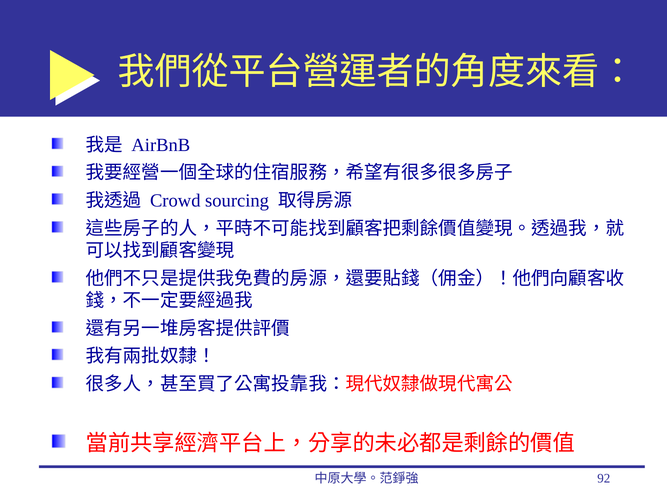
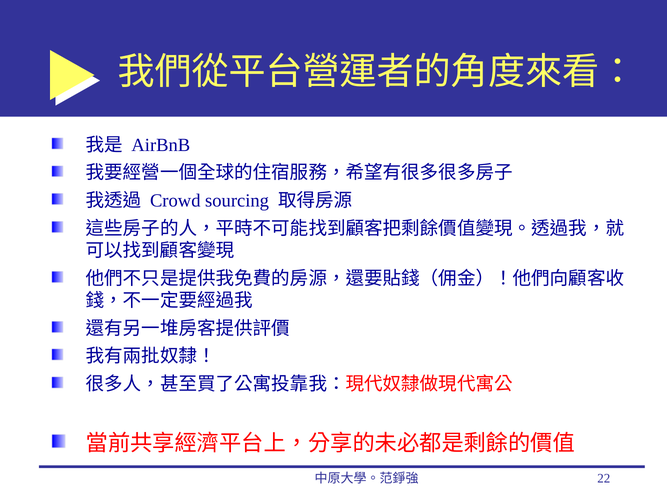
92: 92 -> 22 (604, 479)
